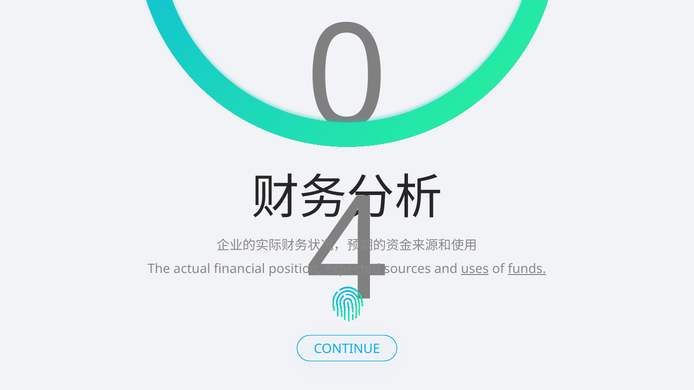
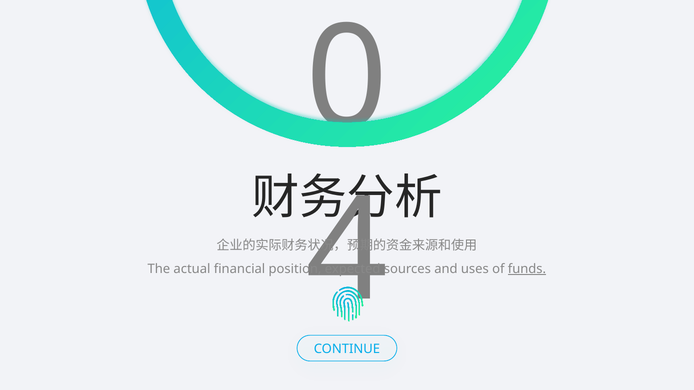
uses underline: present -> none (475, 269)
